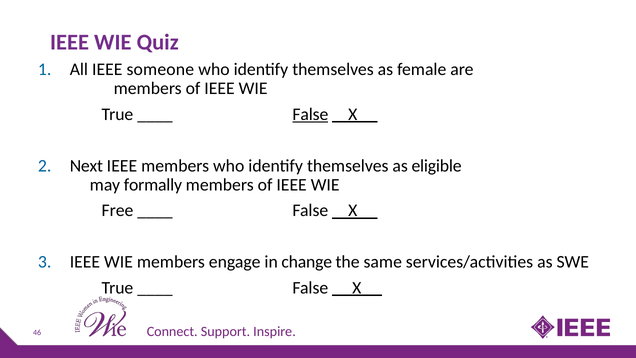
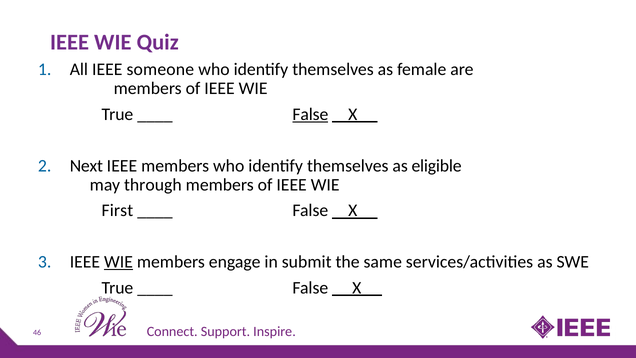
formally: formally -> through (153, 185)
Free: Free -> First (117, 210)
WIE underline: none -> present (119, 262)
change: change -> submit (307, 262)
